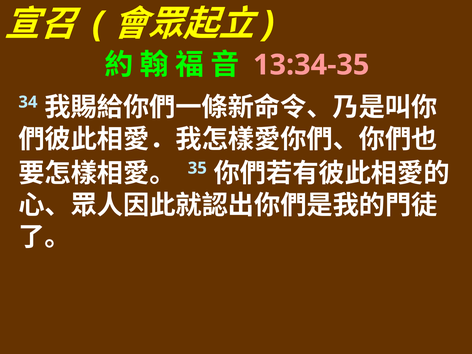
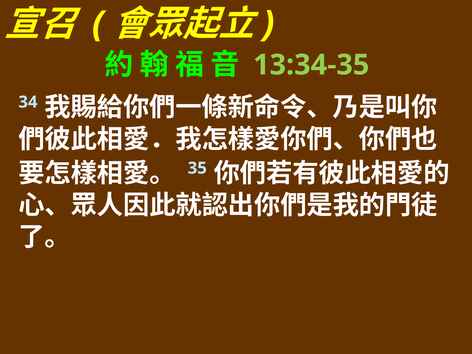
13:34-35 colour: pink -> light green (311, 65)
